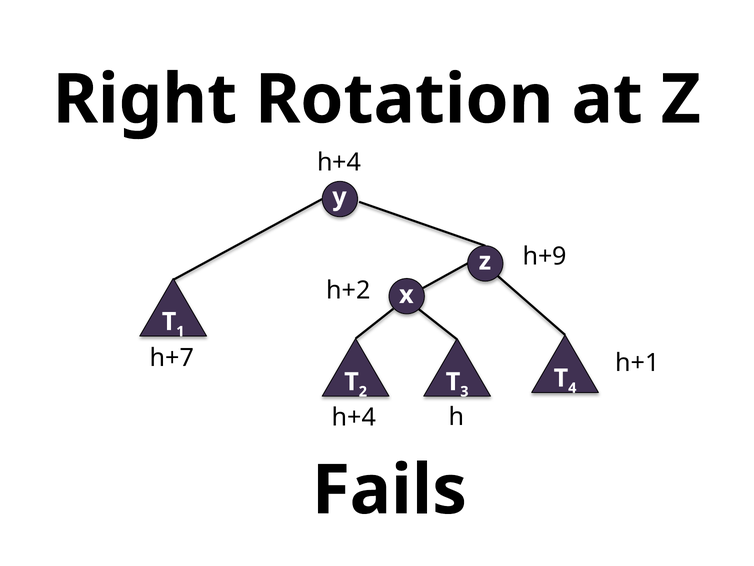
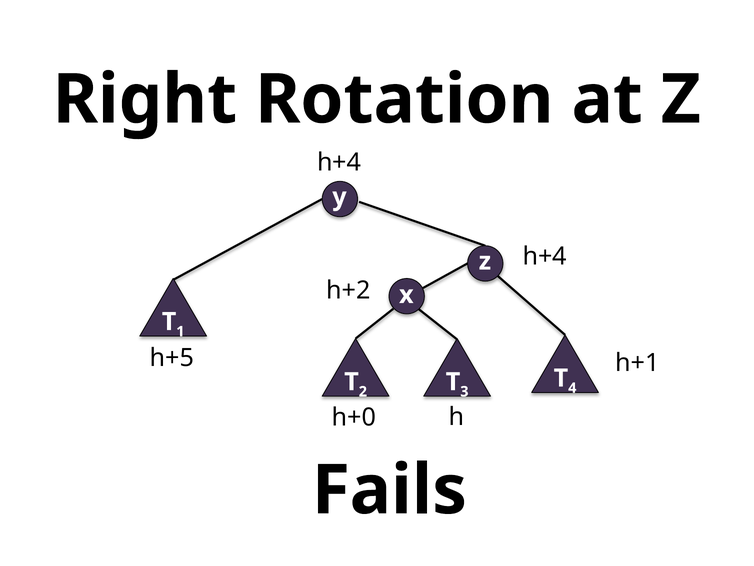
h+9: h+9 -> h+4 (545, 256)
h+7: h+7 -> h+5 (172, 358)
h+4: h+4 -> h+0 (354, 417)
